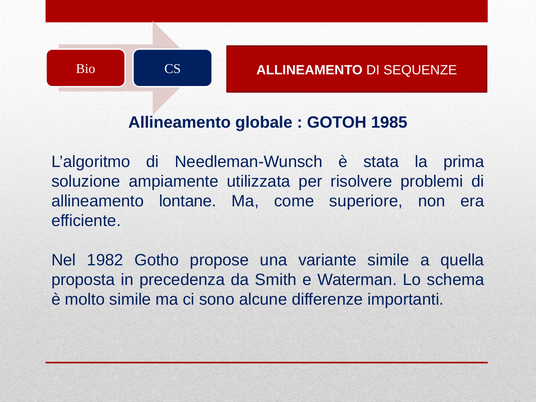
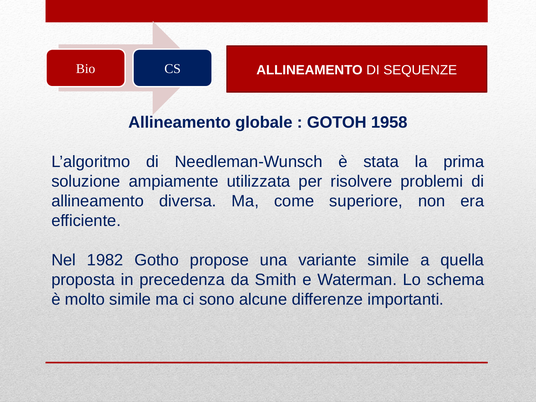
1985: 1985 -> 1958 (389, 123)
lontane: lontane -> diversa (188, 201)
